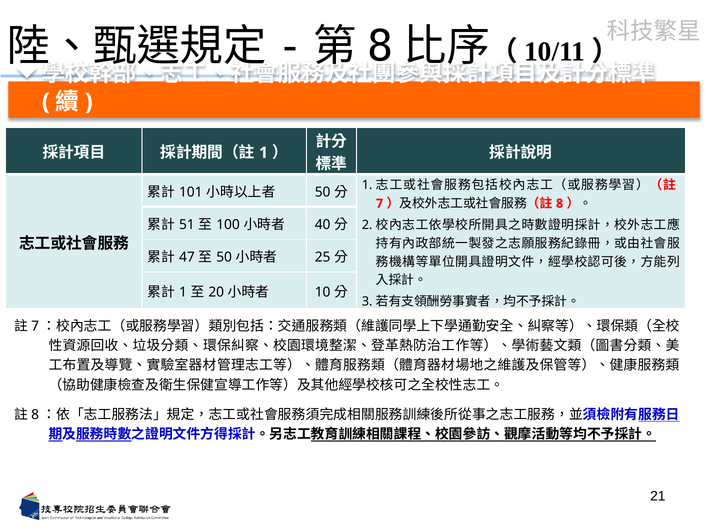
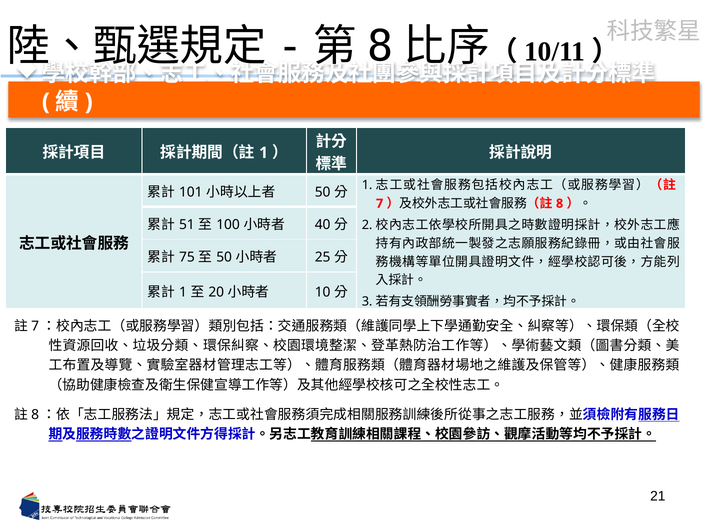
47: 47 -> 75 (187, 257)
